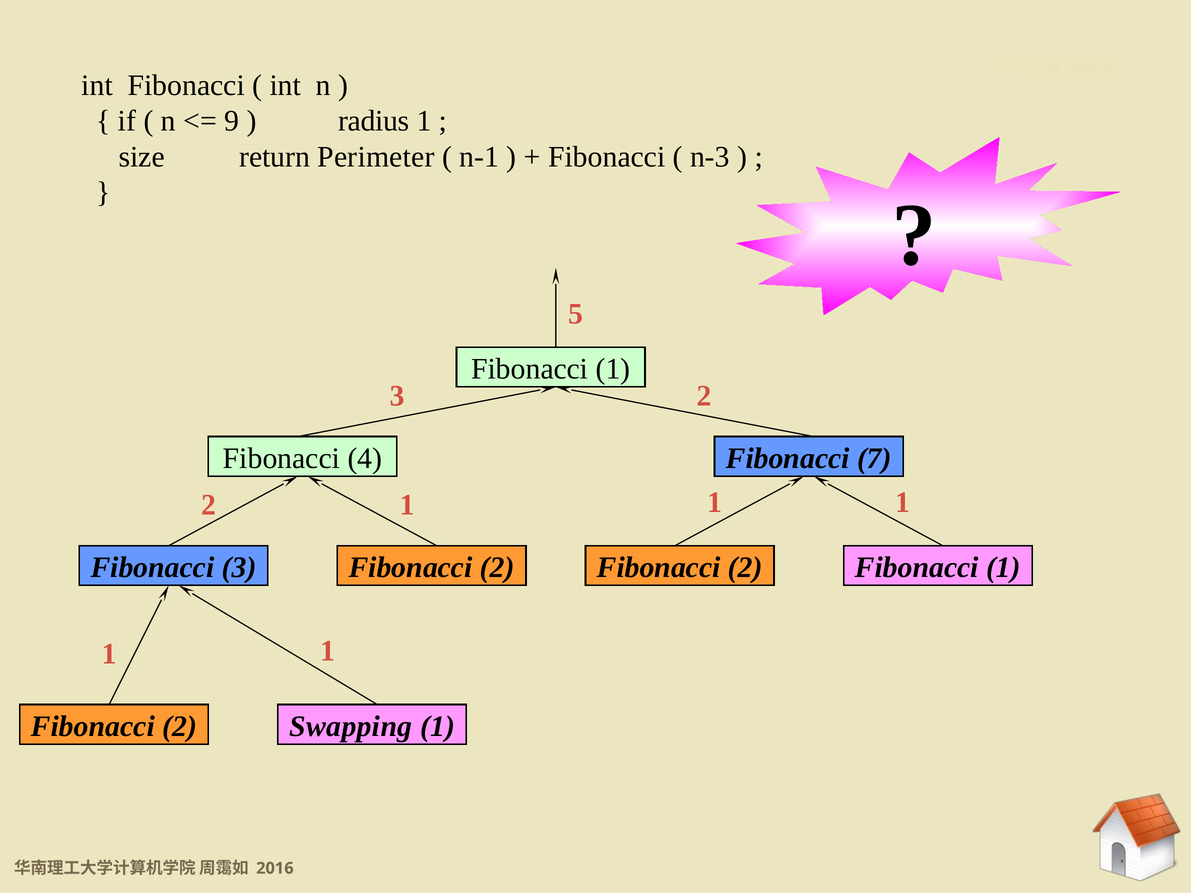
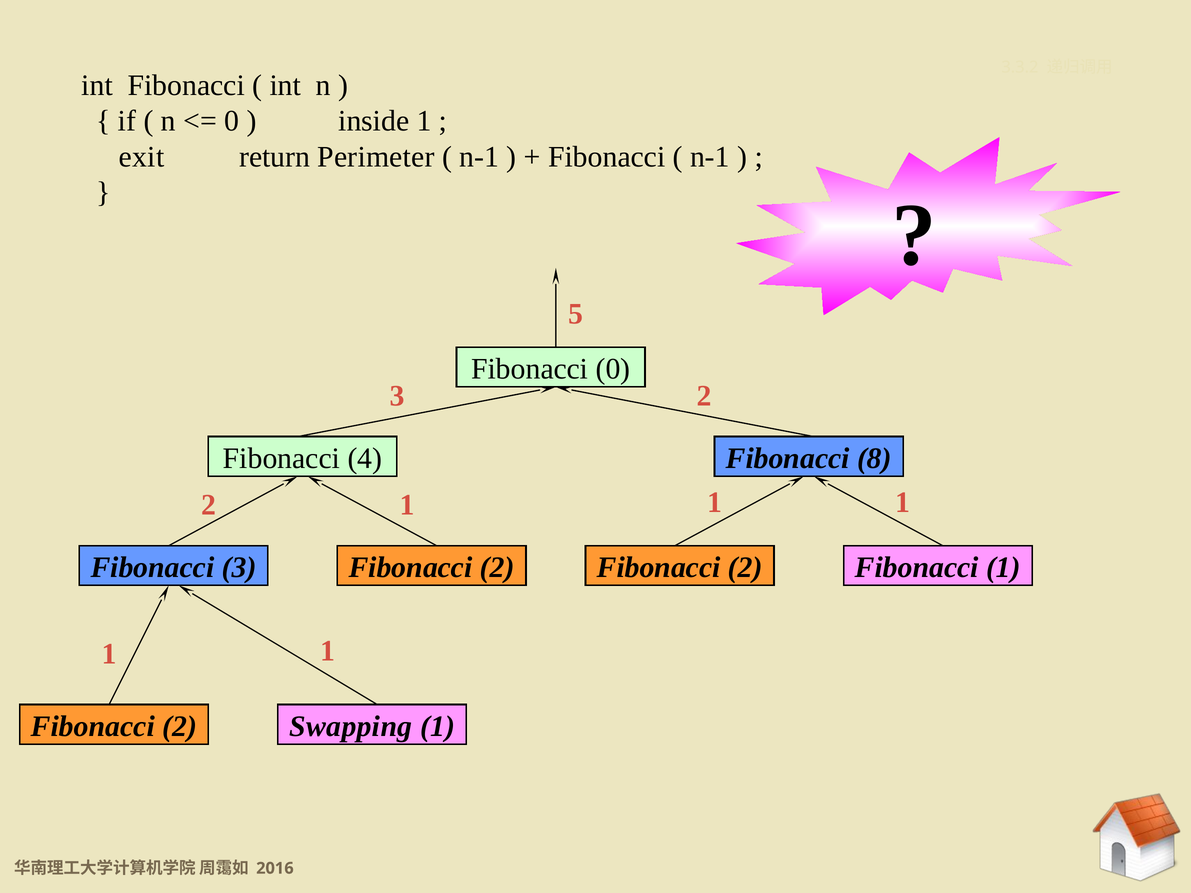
9: 9 -> 0 (232, 121)
radius: radius -> inside (374, 121)
size: size -> exit (142, 157)
n-3: n-3 -> n-1 (710, 157)
1: 1 -> 0 (613, 369)
7: 7 -> 8 (874, 459)
